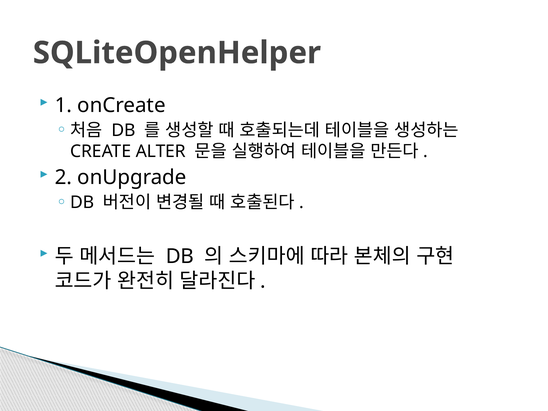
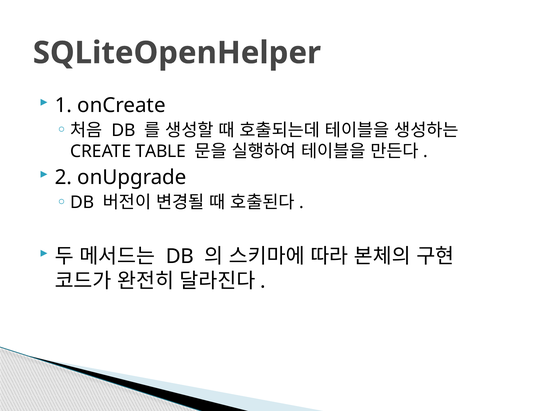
ALTER: ALTER -> TABLE (161, 151)
